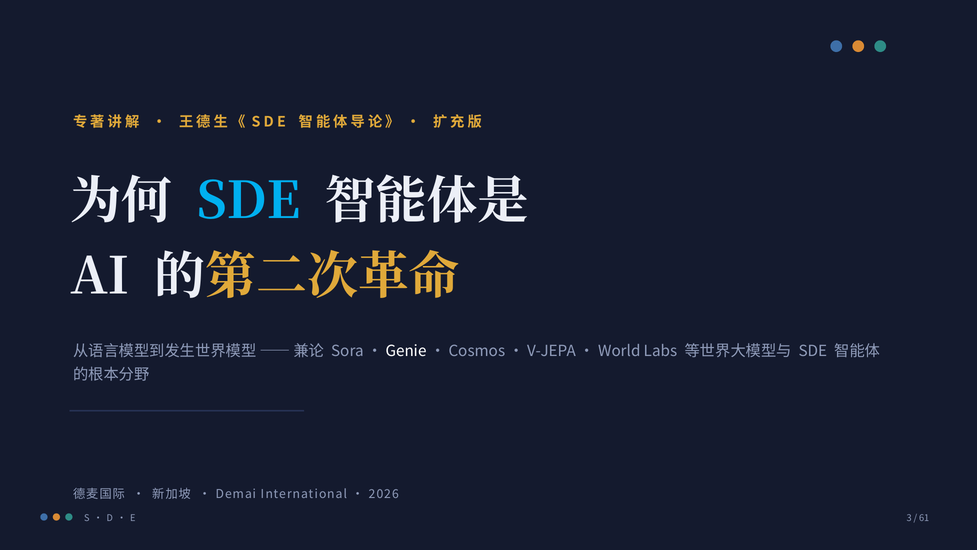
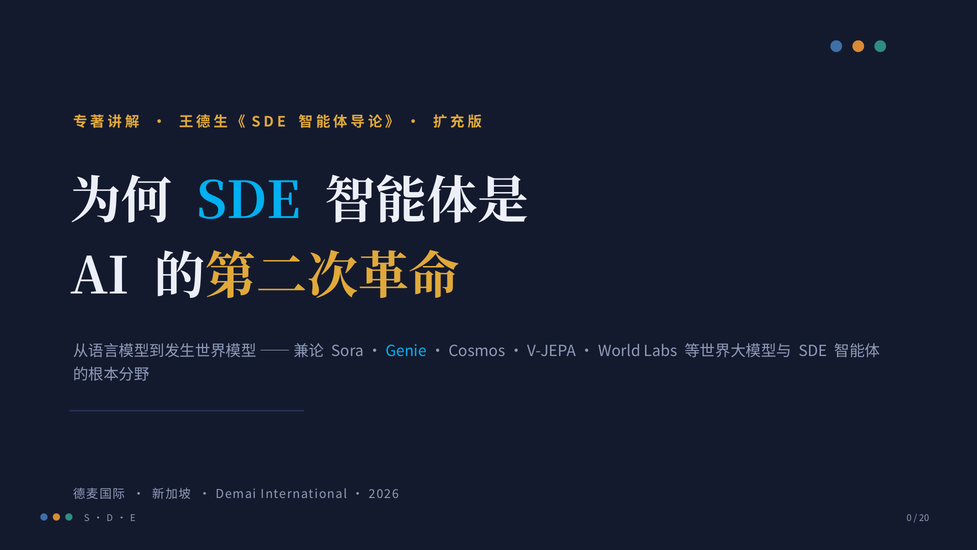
Genie colour: white -> light blue (406, 351)
3: 3 -> 0 (909, 518)
61: 61 -> 20 (924, 518)
